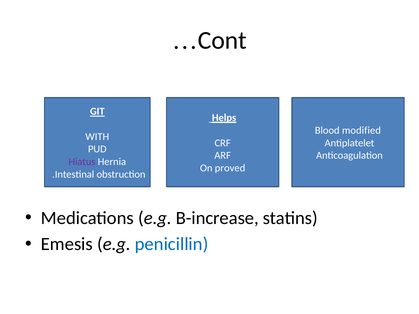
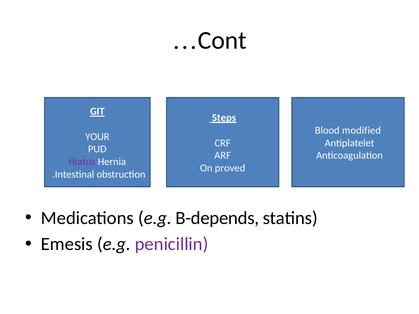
Helps: Helps -> Steps (224, 118)
WITH: WITH -> YOUR (97, 137)
B-increase: B-increase -> B-depends (217, 218)
penicillin colour: blue -> purple (172, 244)
